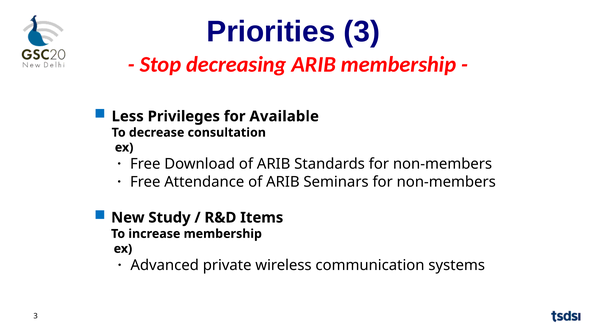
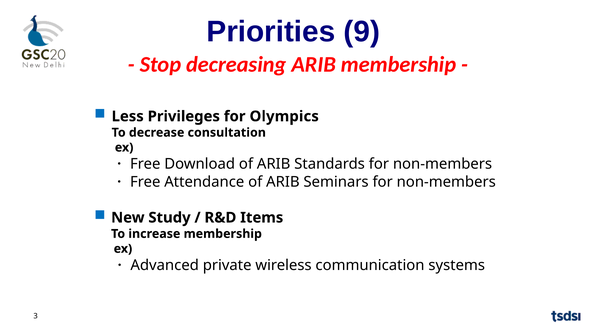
Priorities 3: 3 -> 9 (362, 32)
Available: Available -> Olympics (284, 116)
